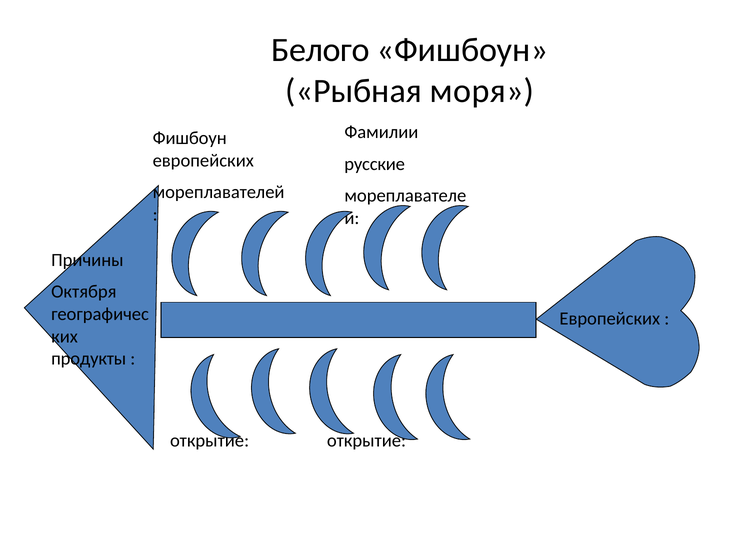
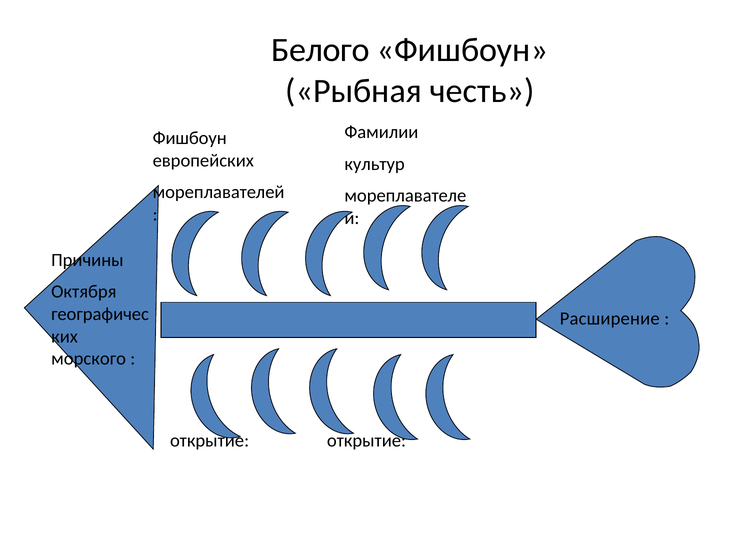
моря: моря -> честь (482, 91)
русские: русские -> культур (375, 164)
Европейских: Европейских -> Расширение (610, 318)
продукты: продукты -> морского (89, 359)
